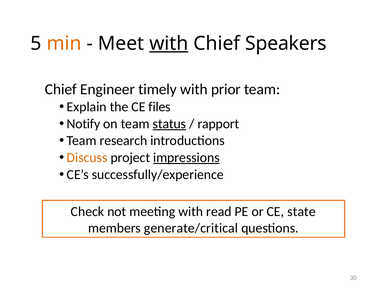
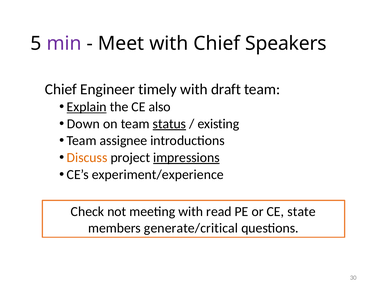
min colour: orange -> purple (64, 43)
with underline: present -> none (169, 43)
prior: prior -> draft (226, 89)
Explain underline: none -> present (87, 107)
files: files -> also (160, 107)
Notify: Notify -> Down (83, 123)
rapport: rapport -> existing (218, 123)
research: research -> assignee (123, 140)
successfully/experience: successfully/experience -> experiment/experience (158, 174)
